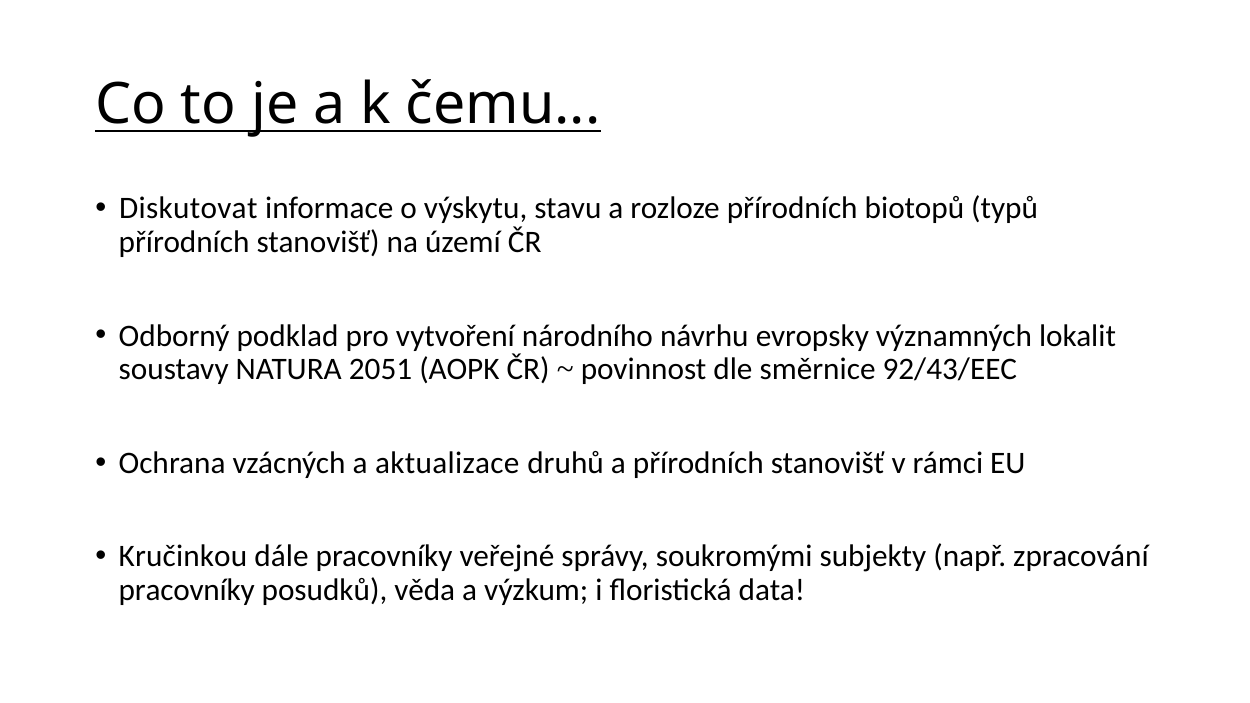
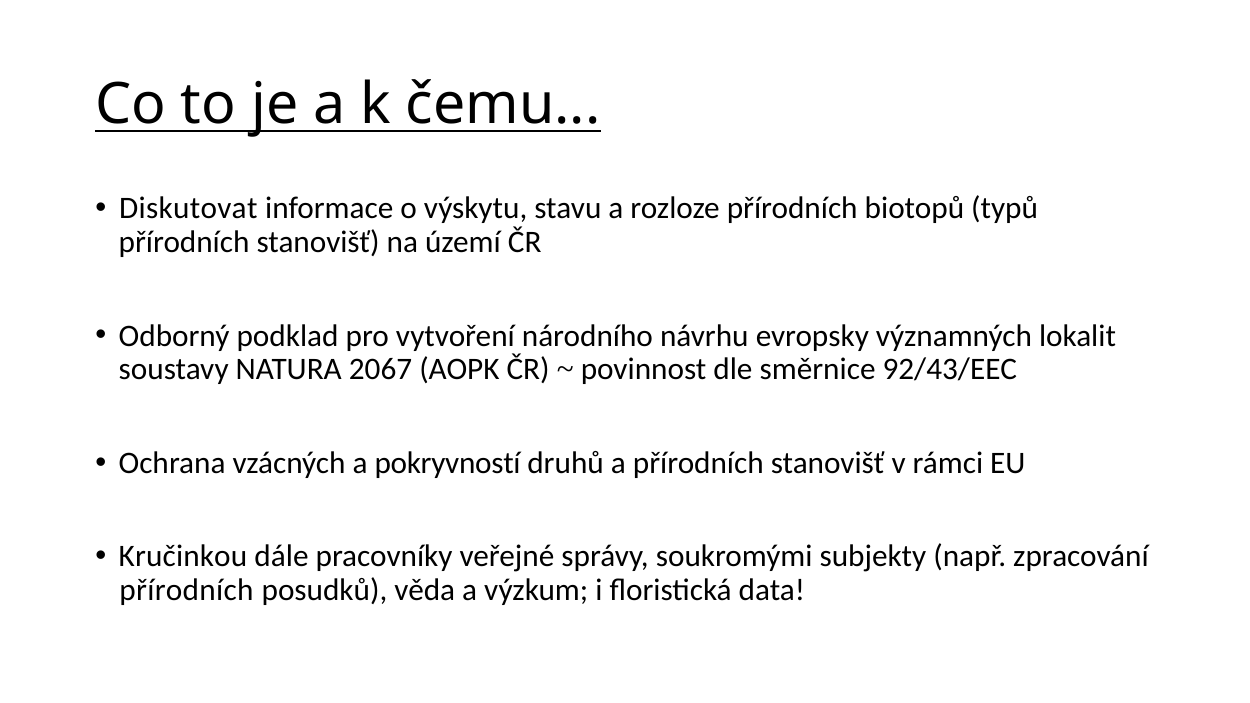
2051: 2051 -> 2067 (381, 370)
aktualizace: aktualizace -> pokryvností (448, 463)
pracovníky: pracovníky -> přírodních (186, 590)
